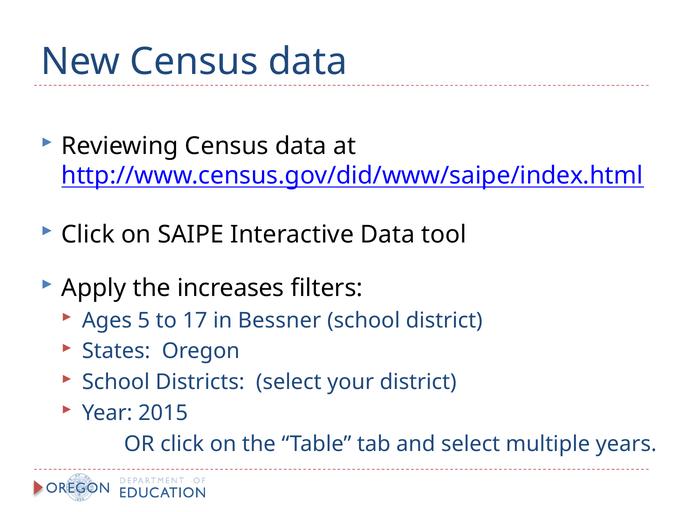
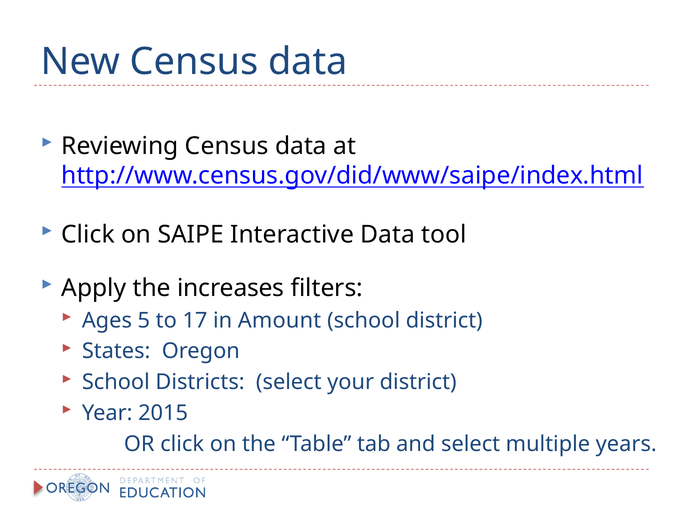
Bessner: Bessner -> Amount (280, 321)
